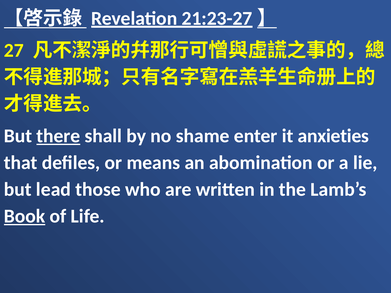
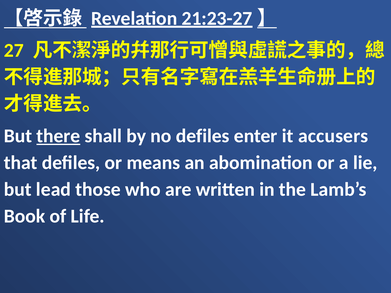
no shame: shame -> defiles (203, 136)
anxieties: anxieties -> accusers (333, 136)
Book underline: present -> none (25, 216)
